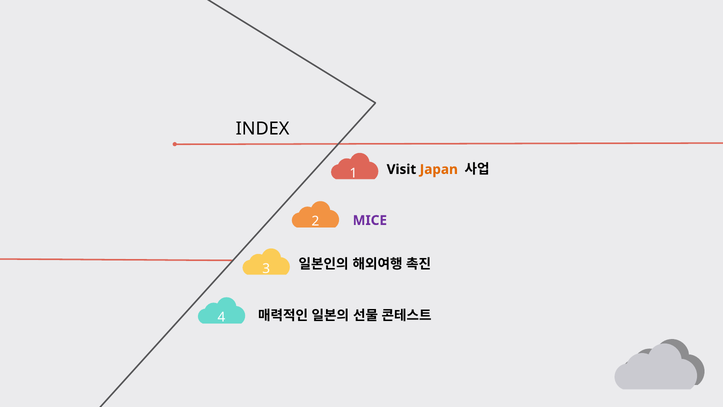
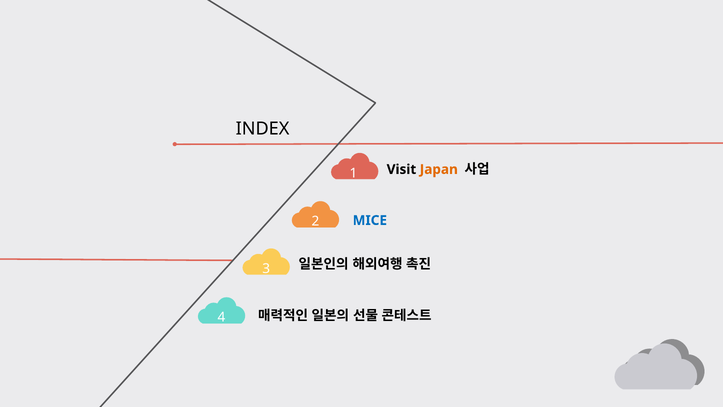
MICE colour: purple -> blue (370, 220)
